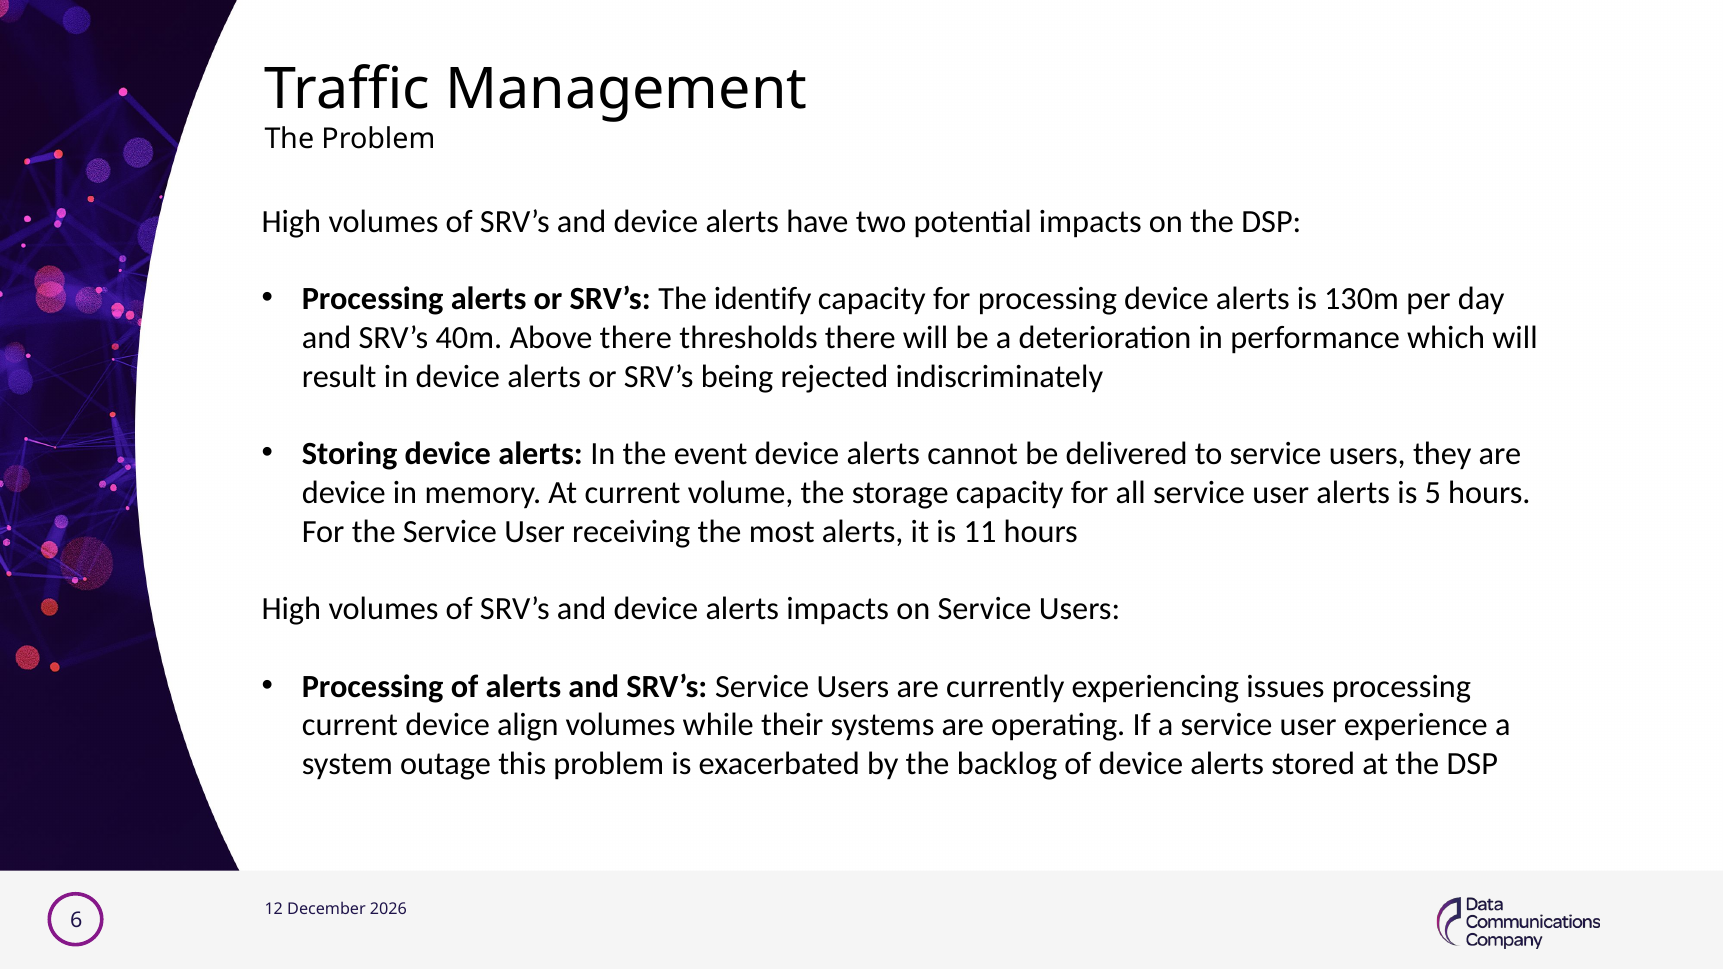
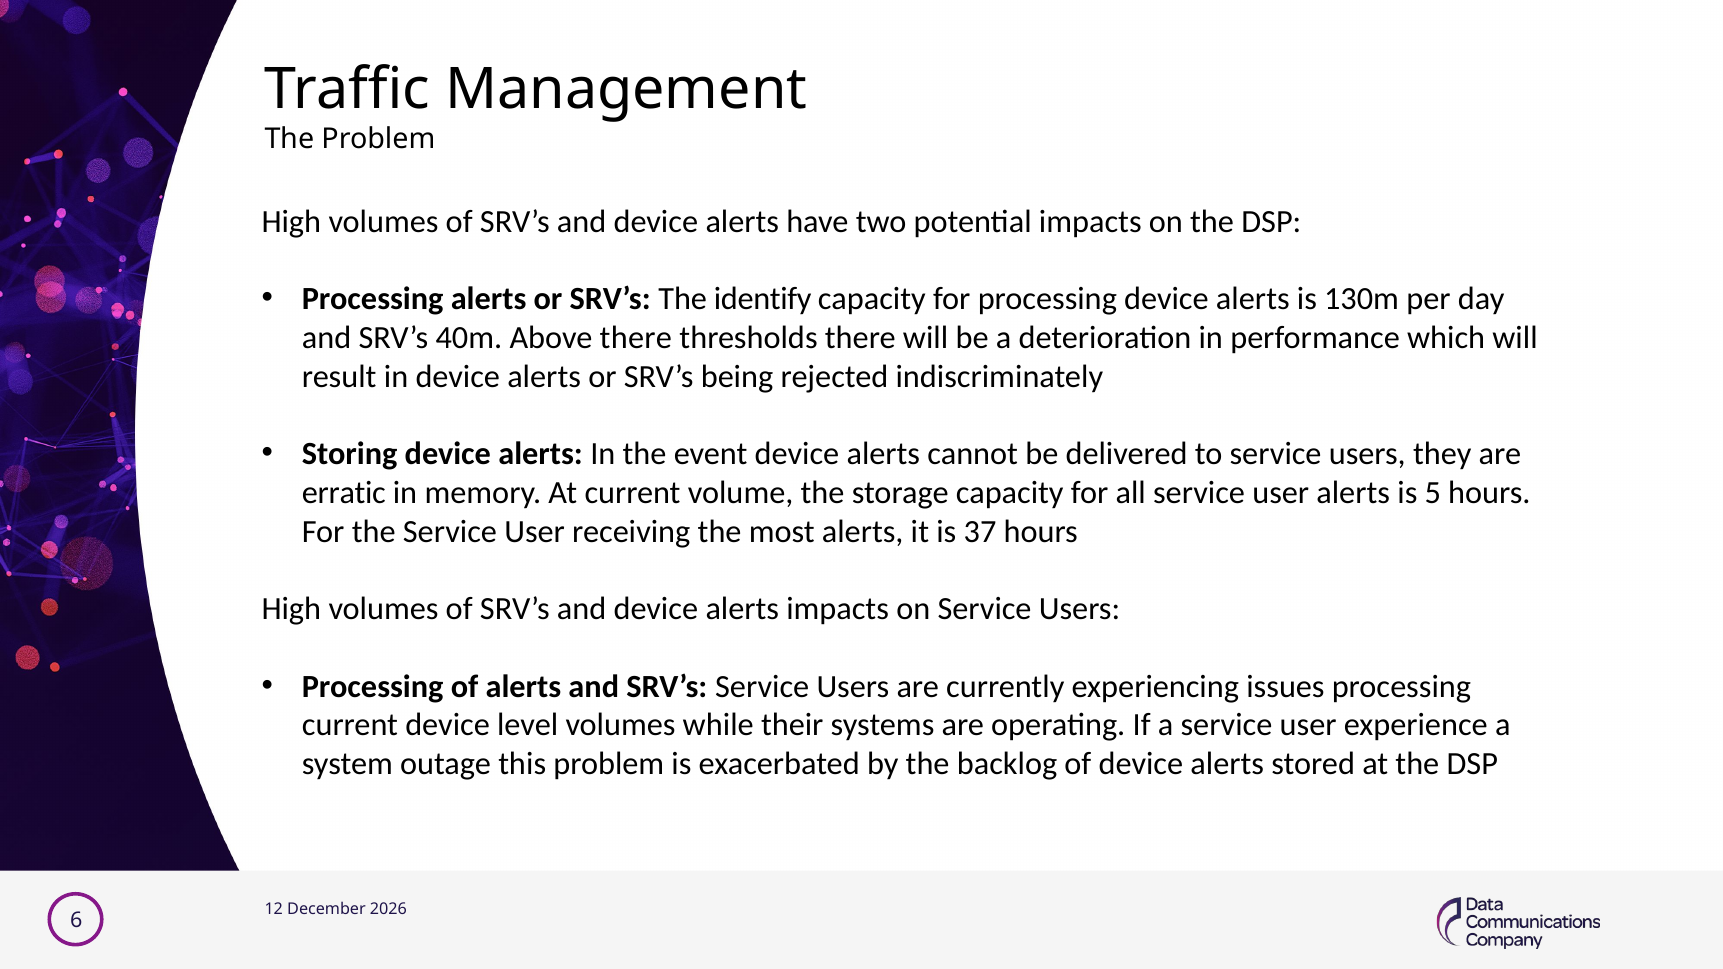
device: device -> erratic (344, 493)
11: 11 -> 37 (980, 532)
align: align -> level (528, 725)
